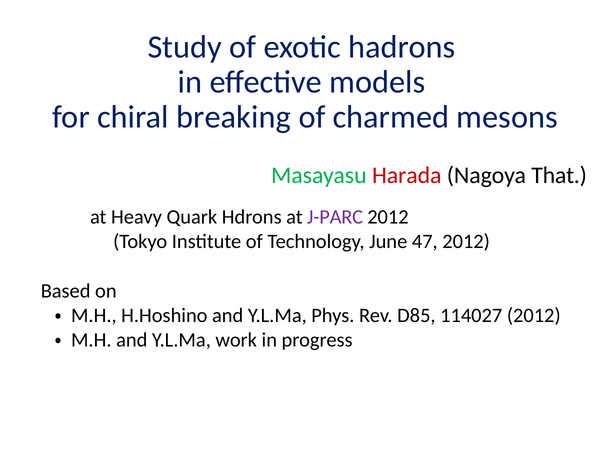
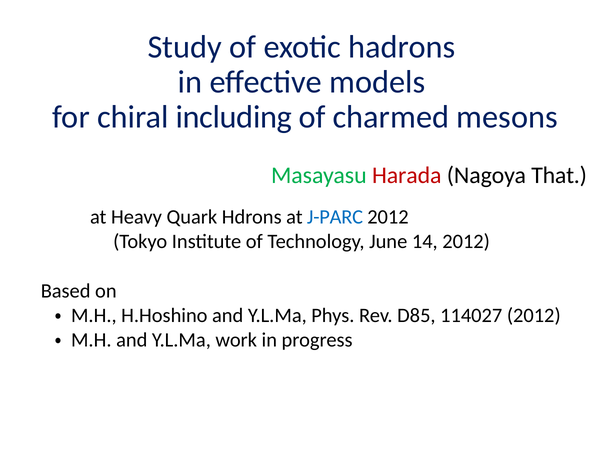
breaking: breaking -> including (234, 117)
J-PARC colour: purple -> blue (335, 217)
47: 47 -> 14 (425, 241)
